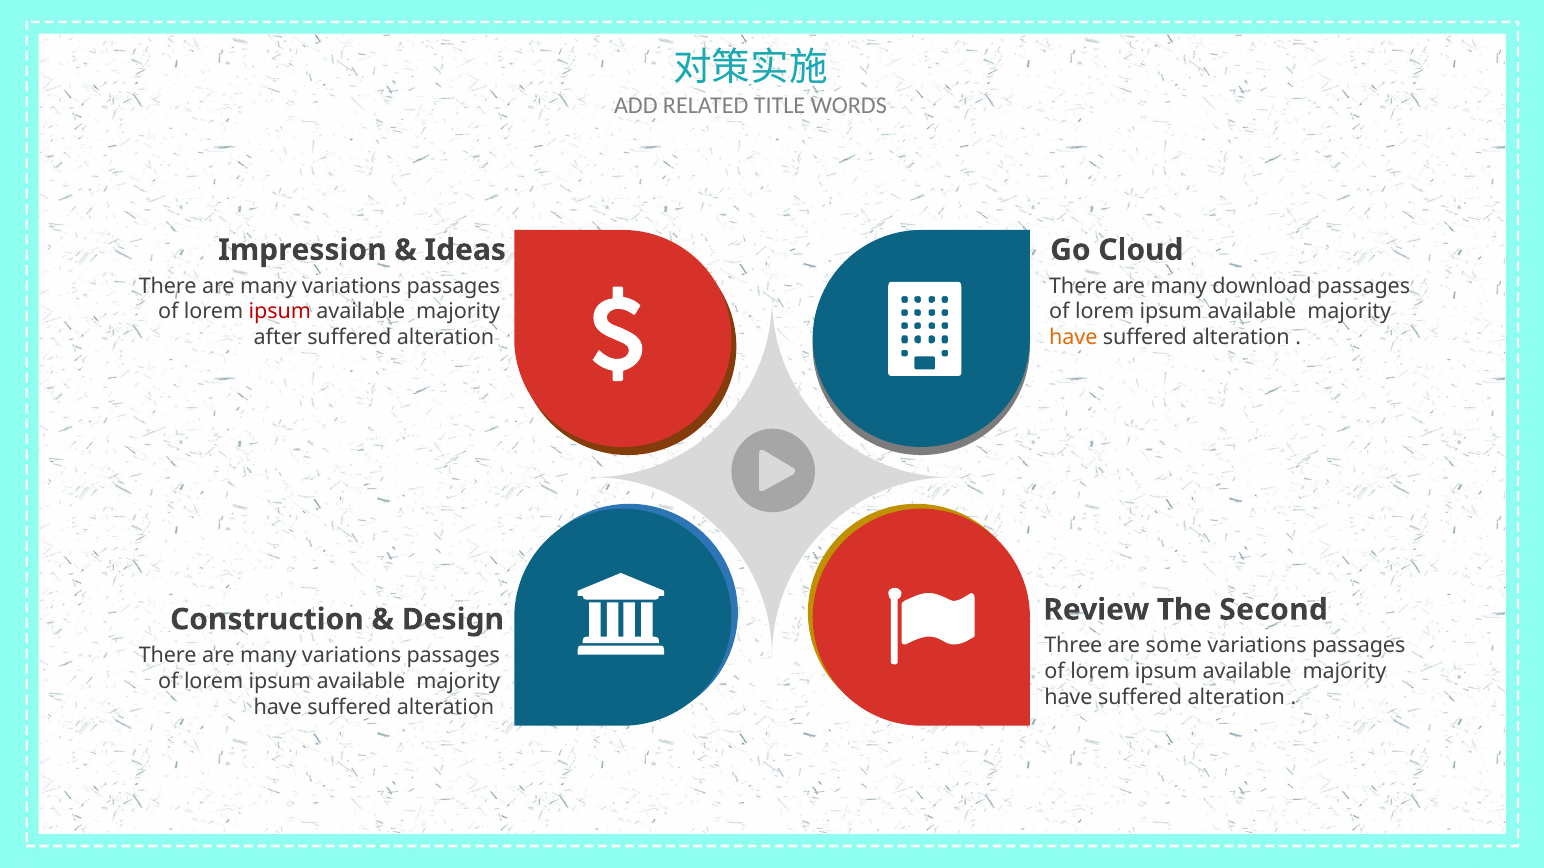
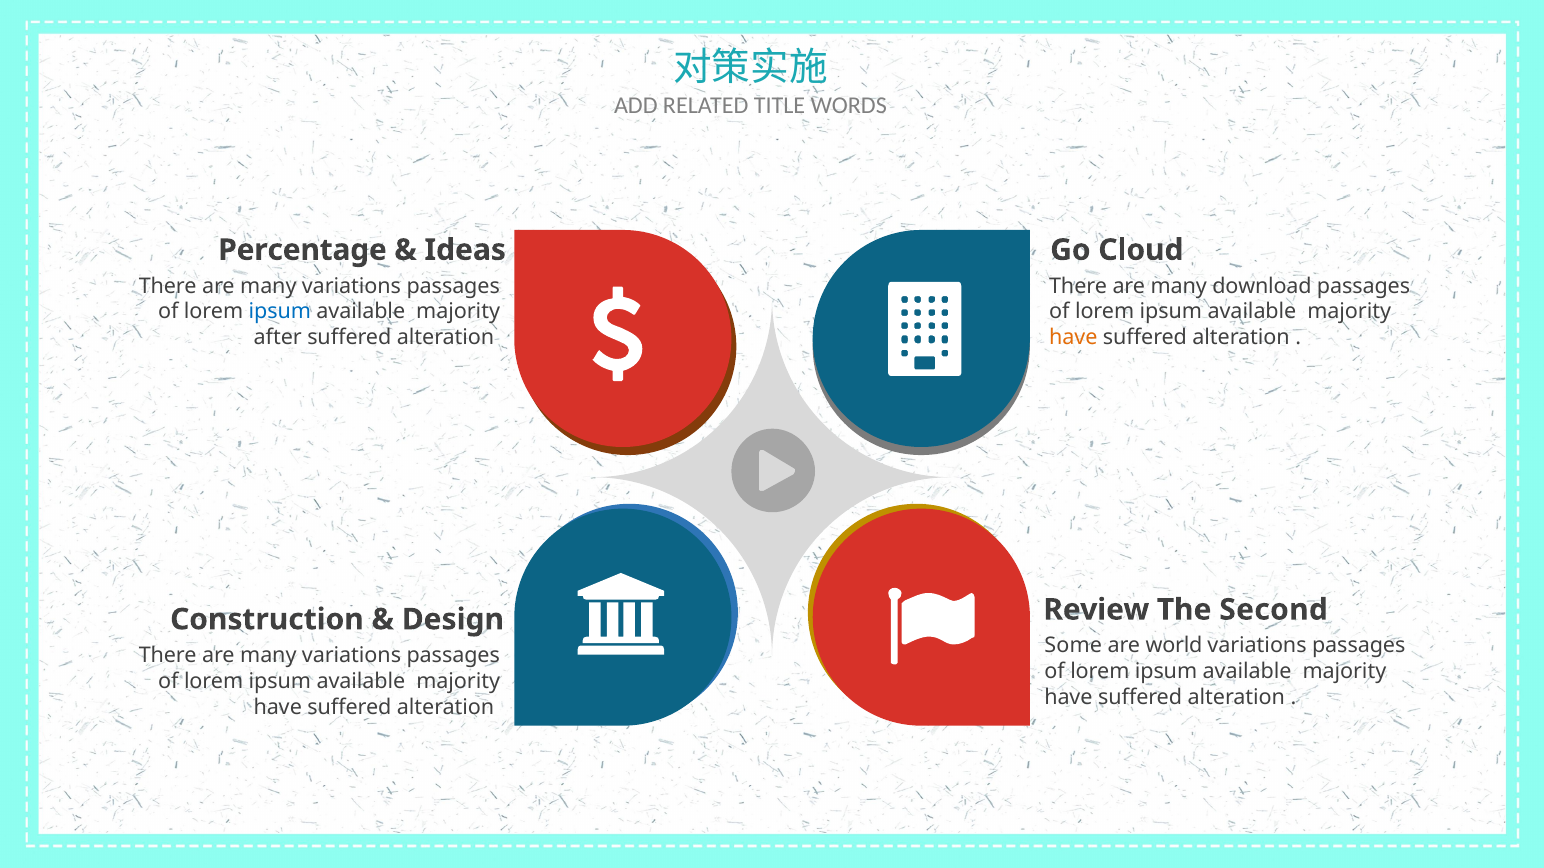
Impression: Impression -> Percentage (303, 250)
ipsum colour: red -> blue (280, 312)
Three: Three -> Some (1073, 646)
some: some -> world (1174, 646)
